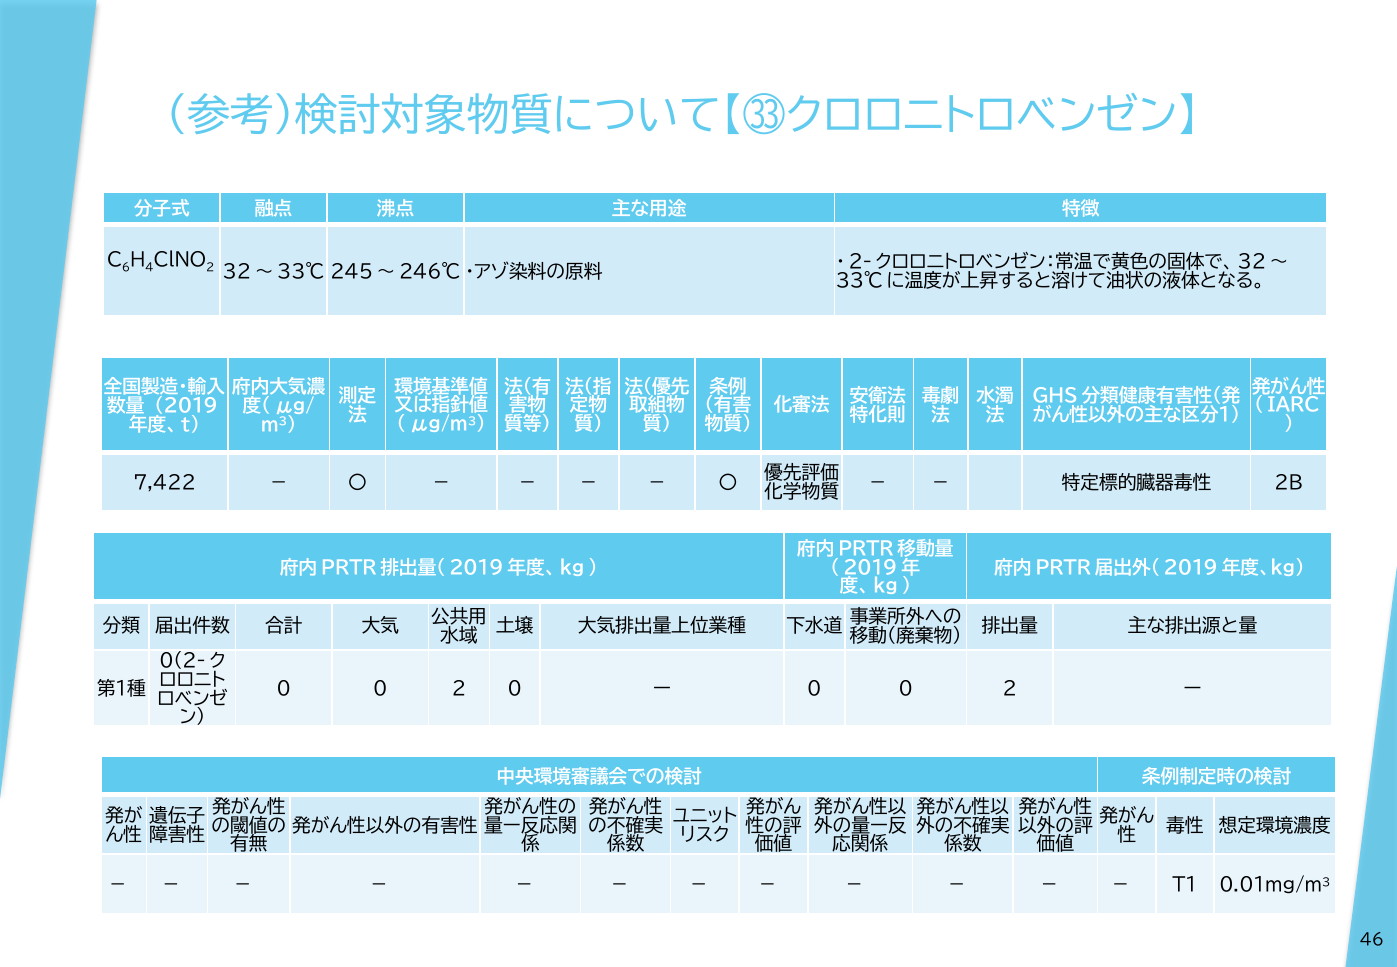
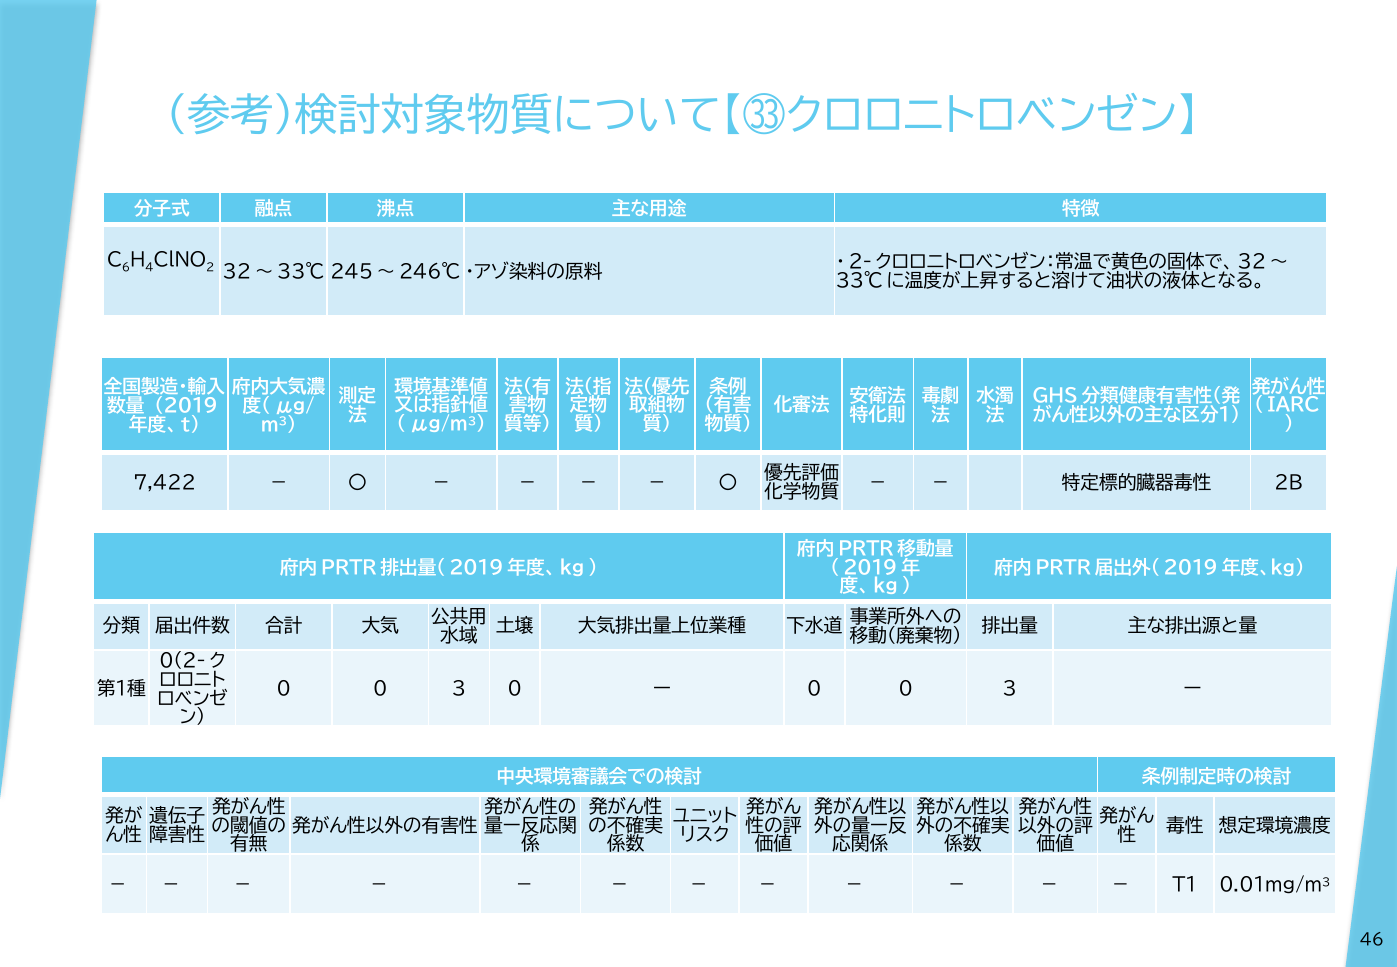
2: 2 -> 3 (459, 690)
2: 2 -> 3 (1010, 690)
